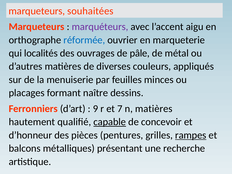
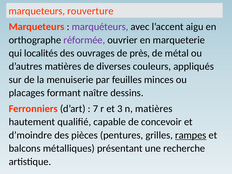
souhaitées: souhaitées -> rouverture (90, 11)
réformée colour: blue -> purple (84, 40)
pâle: pâle -> près (140, 53)
9: 9 -> 7 (96, 109)
7: 7 -> 3 (120, 109)
capable underline: present -> none (110, 122)
d’honneur: d’honneur -> d’moindre (30, 135)
